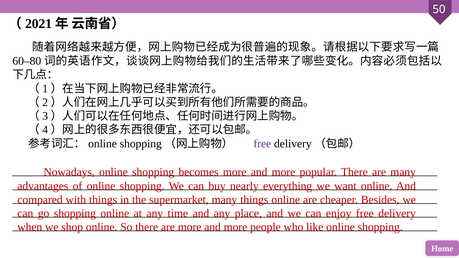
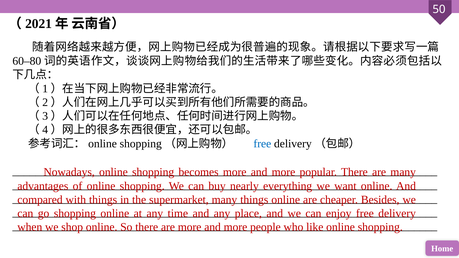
free colour: purple -> blue (262, 144)
